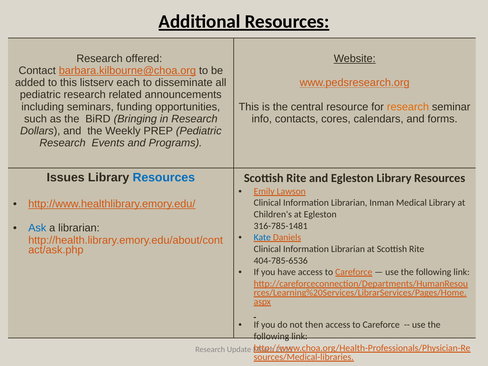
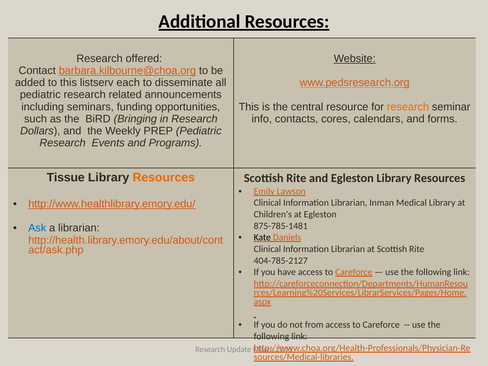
Issues: Issues -> Tissue (66, 178)
Resources colour: blue -> orange (164, 178)
316-785-1481: 316-785-1481 -> 875-785-1481 (281, 226)
Kate colour: blue -> black (262, 237)
404-785-6536: 404-785-6536 -> 404-785-2127 (281, 261)
then: then -> from (314, 325)
